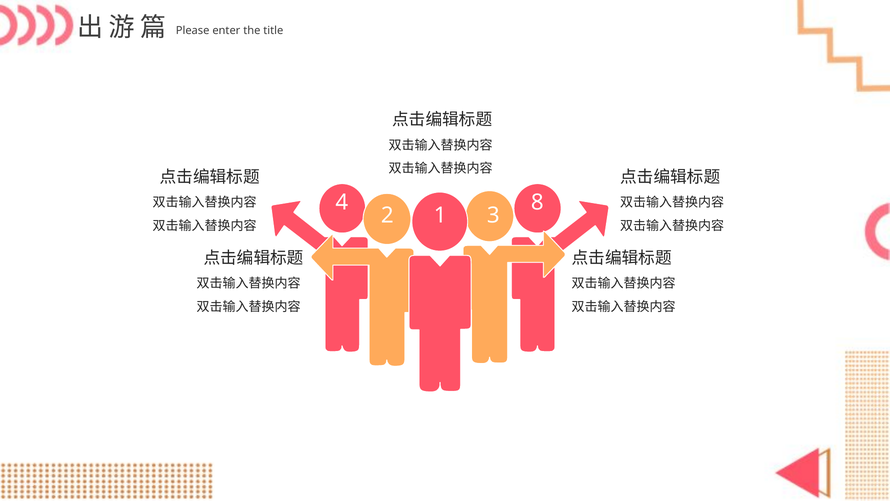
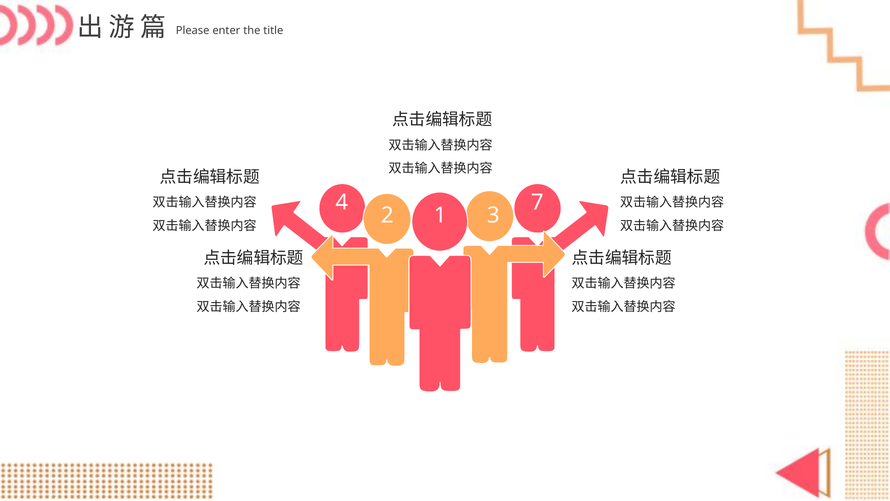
8: 8 -> 7 (537, 202)
